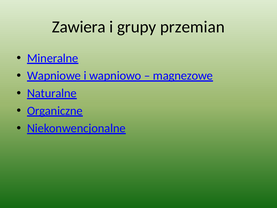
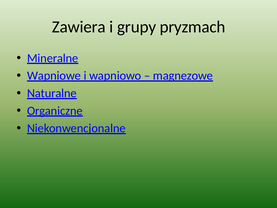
przemian: przemian -> pryzmach (193, 27)
